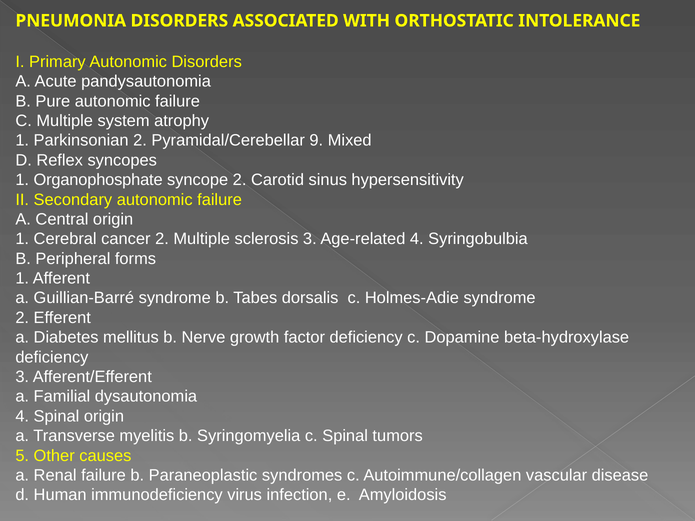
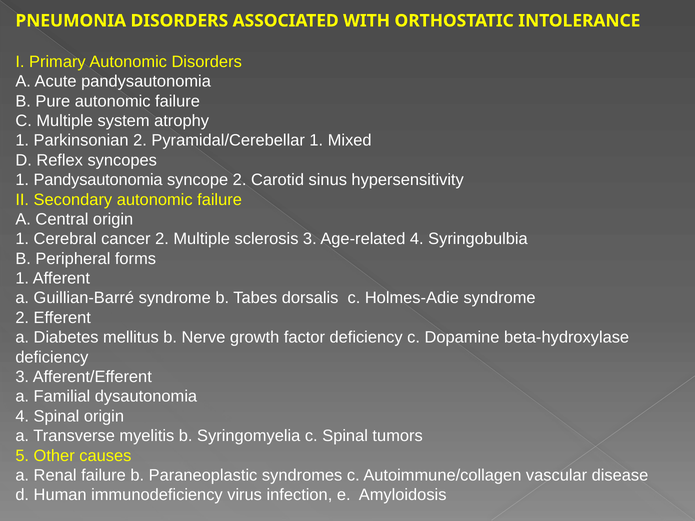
Pyramidal/Cerebellar 9: 9 -> 1 (316, 141)
1 Organophosphate: Organophosphate -> Pandysautonomia (98, 180)
